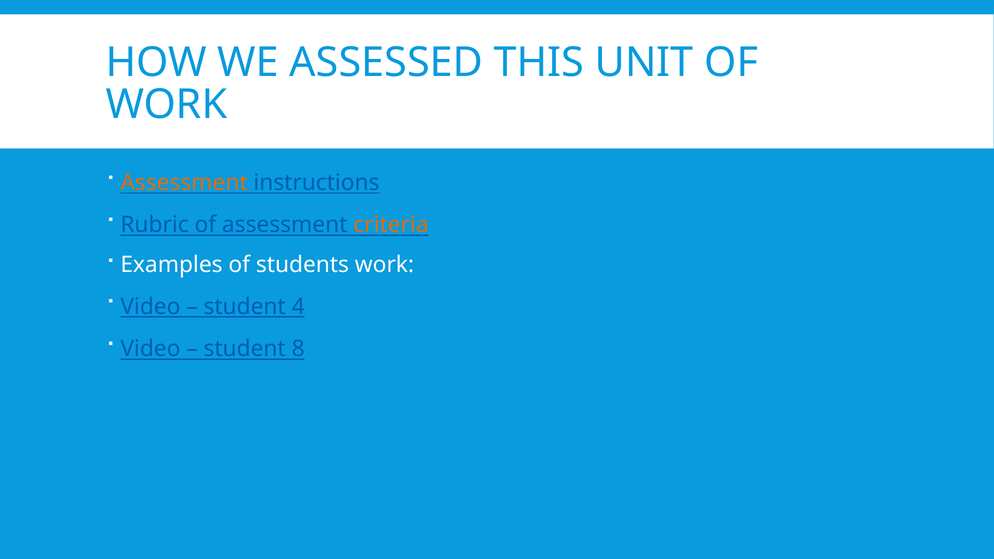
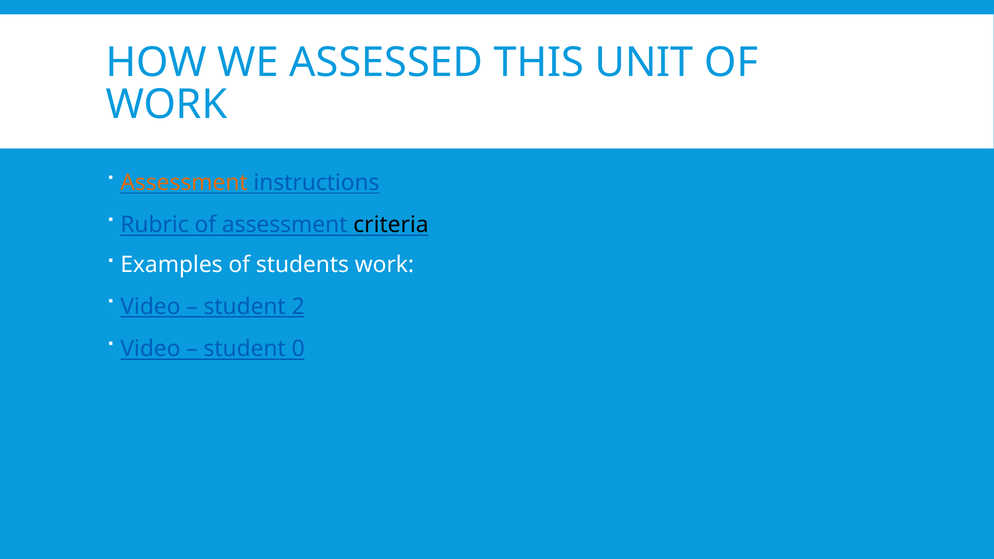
criteria colour: orange -> black (391, 225)
4: 4 -> 2 (298, 307)
8: 8 -> 0 (298, 349)
